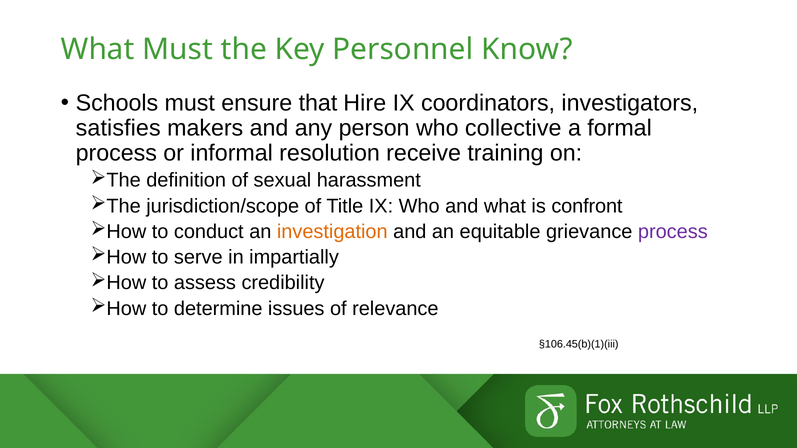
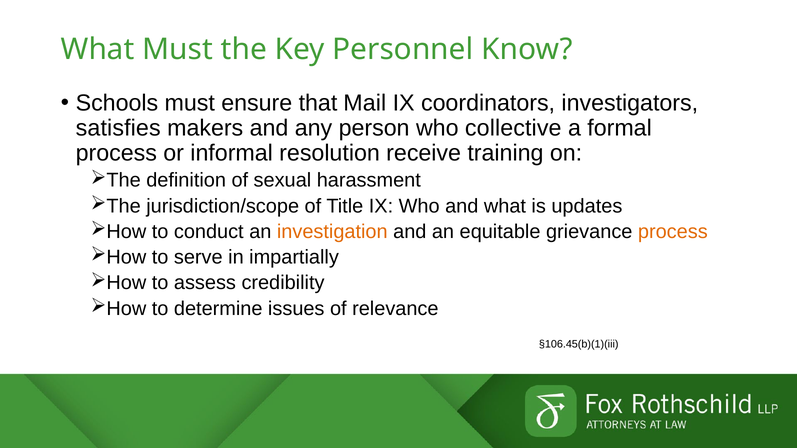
Hire: Hire -> Mail (365, 103)
confront: confront -> updates (587, 206)
process colour: purple -> orange (673, 232)
